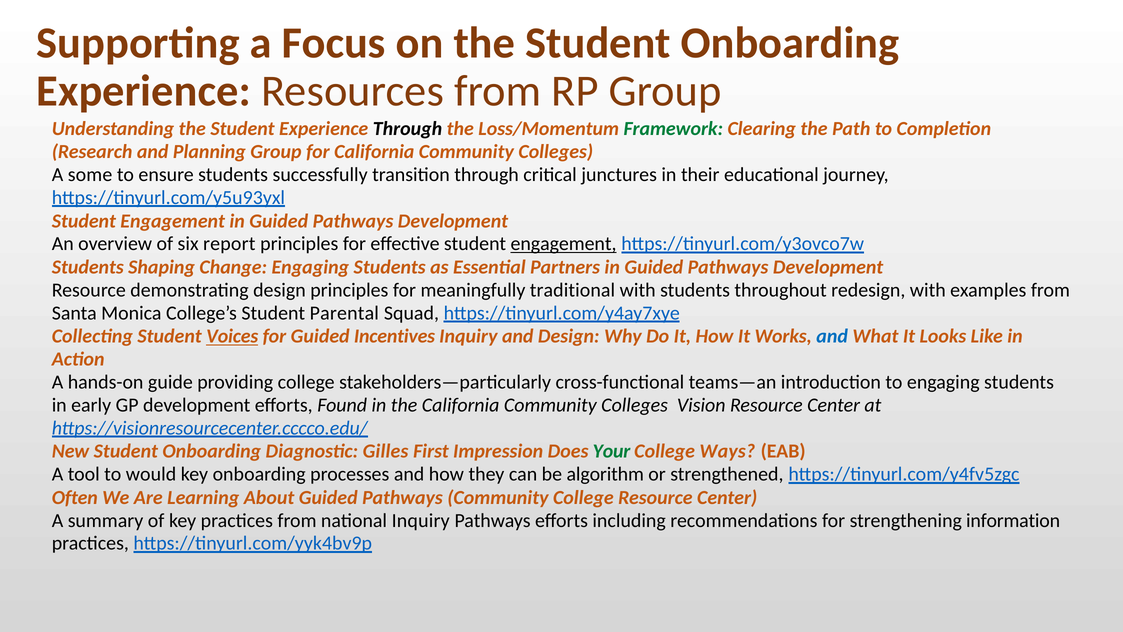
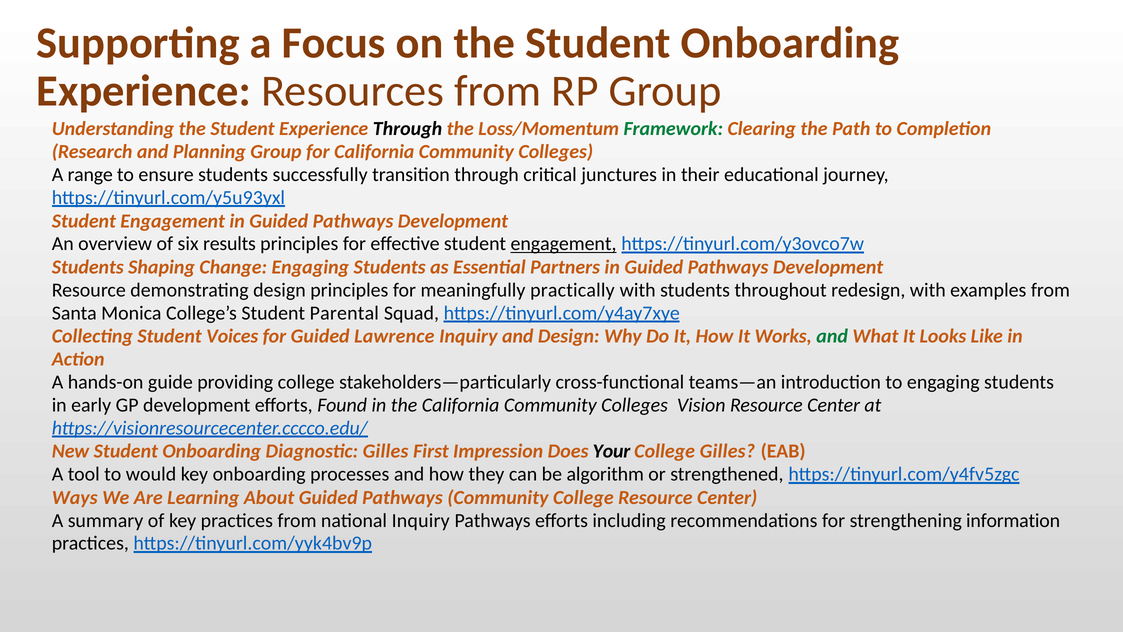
some: some -> range (90, 175)
report: report -> results (229, 244)
traditional: traditional -> practically (572, 290)
Voices underline: present -> none (232, 336)
Incentives: Incentives -> Lawrence (394, 336)
and colour: blue -> green (832, 336)
Your colour: green -> black (611, 451)
College Ways: Ways -> Gilles (727, 451)
Often: Often -> Ways (75, 497)
